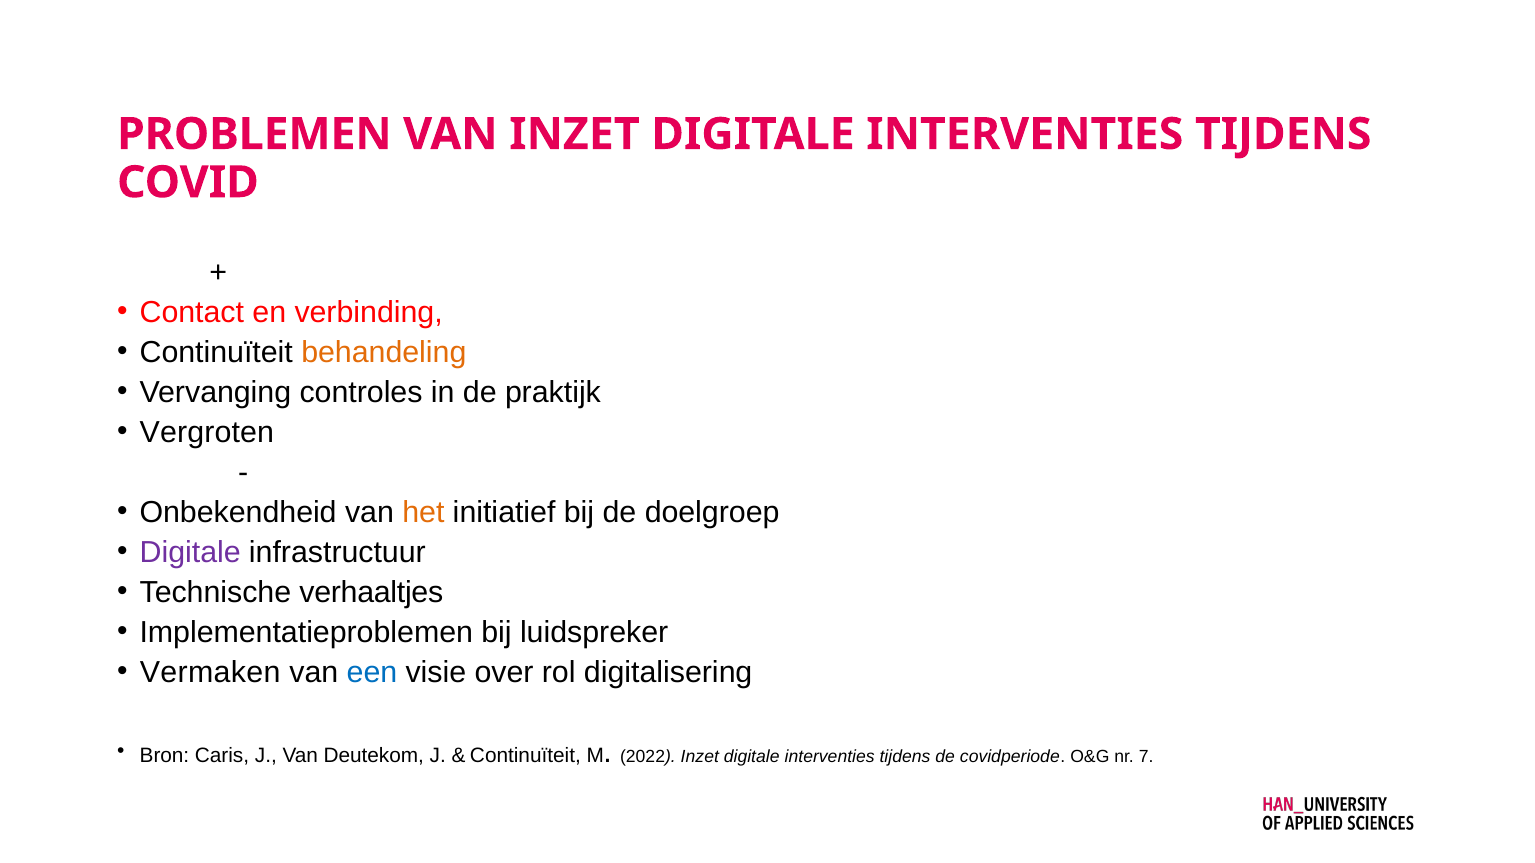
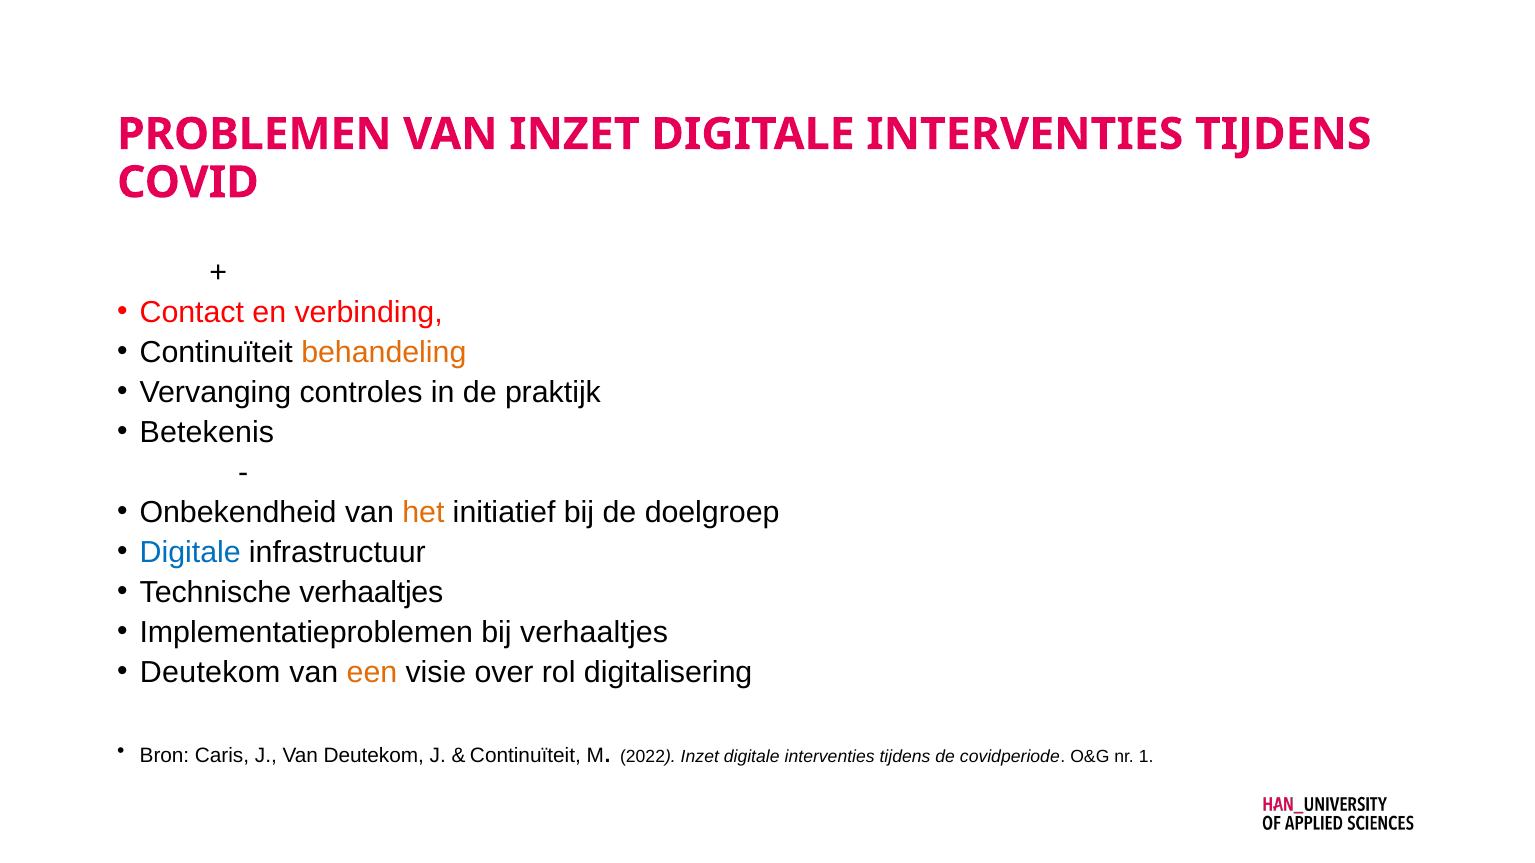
Vergroten: Vergroten -> Betekenis (207, 432)
Digitale colour: purple -> blue (190, 553)
bij luidspreker: luidspreker -> verhaaltjes (594, 633)
Vermaken: Vermaken -> Deutekom (210, 673)
een colour: blue -> orange (372, 673)
7: 7 -> 1 (1146, 757)
